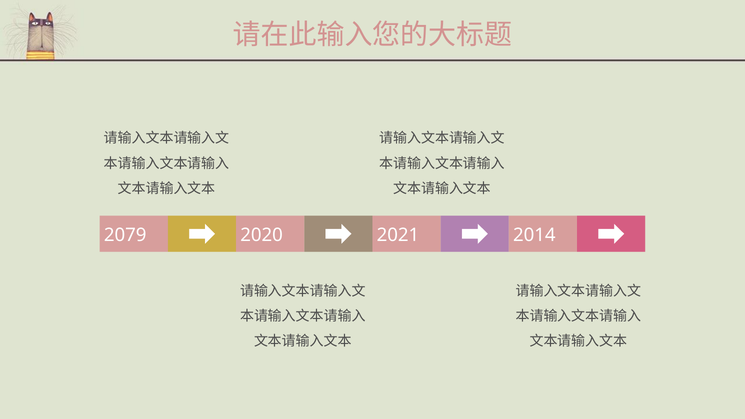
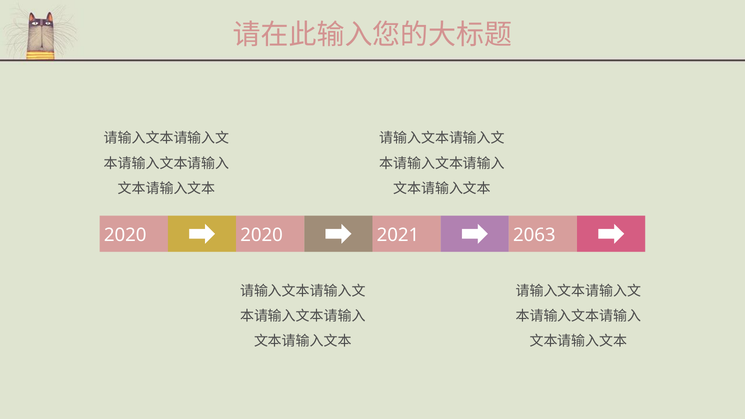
2079: 2079 -> 2020 (125, 235)
2014: 2014 -> 2063 (534, 235)
